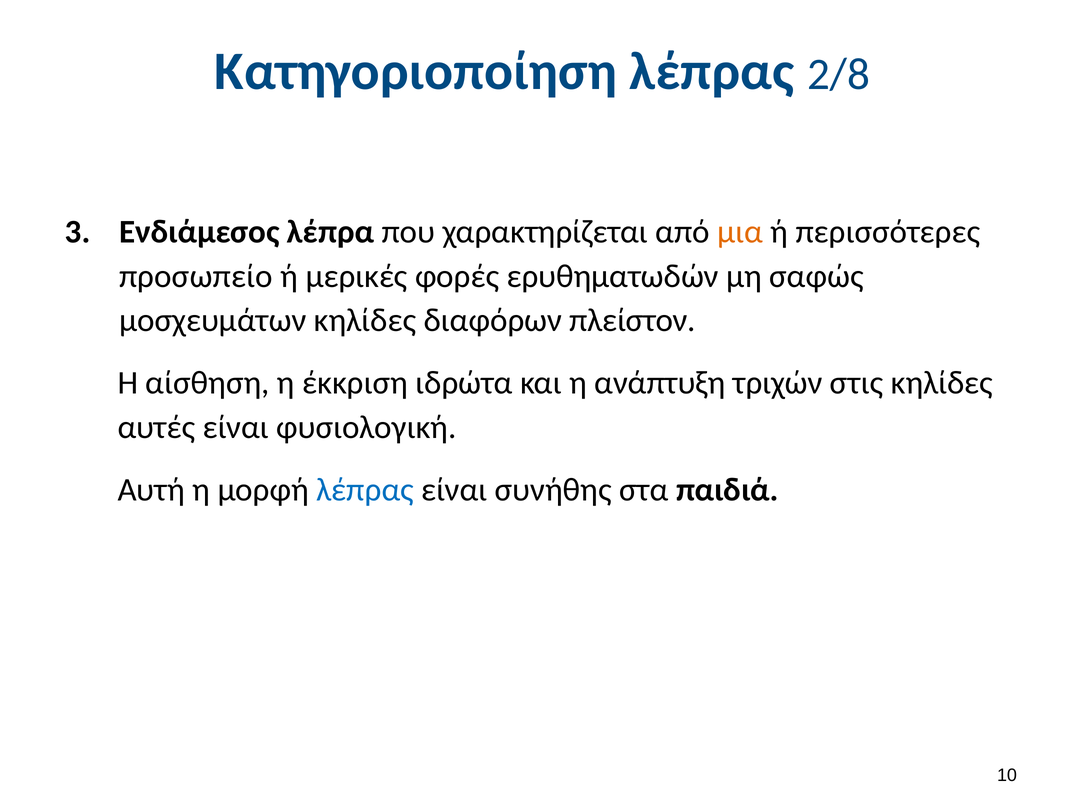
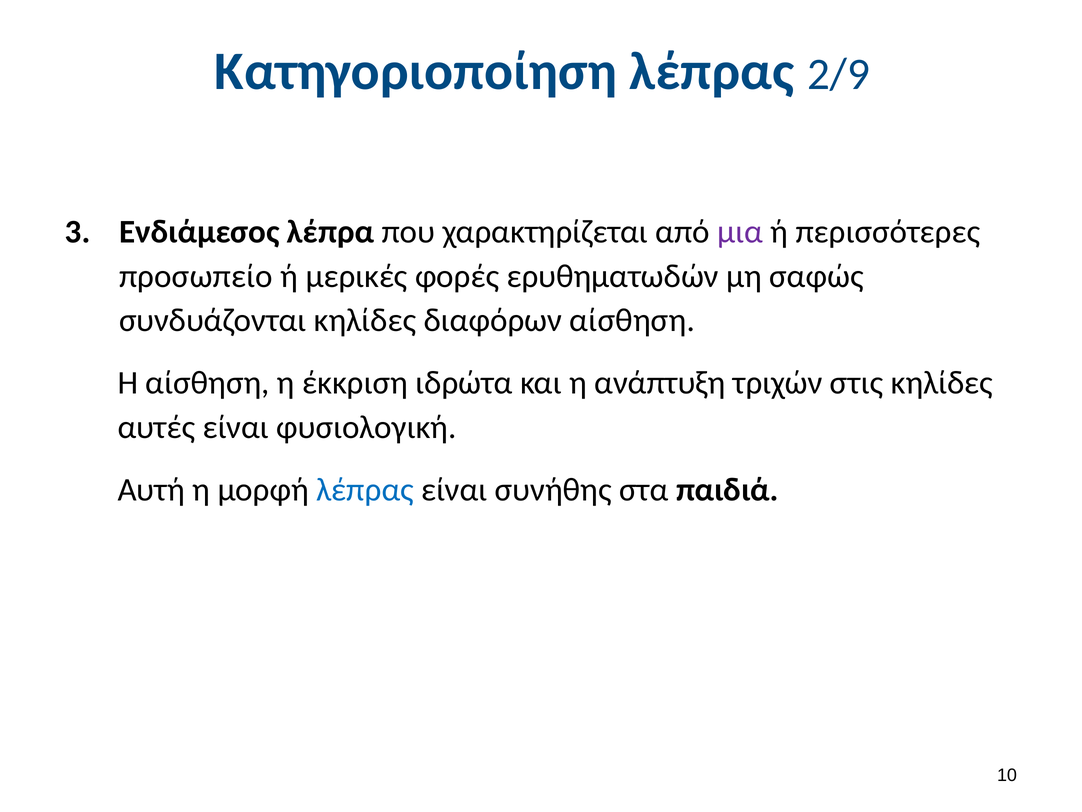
2/8: 2/8 -> 2/9 (839, 74)
μια colour: orange -> purple (740, 232)
μοσχευμάτων: μοσχευμάτων -> συνδυάζονται (213, 320)
διαφόρων πλείστον: πλείστον -> αίσθηση (632, 320)
